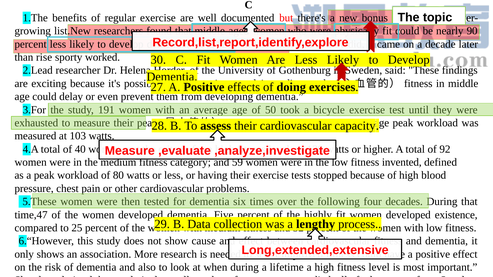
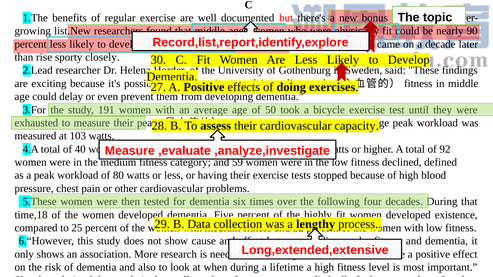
worked: worked -> closely (102, 57)
invented: invented -> declined (402, 162)
time,47: time,47 -> time,18 (31, 215)
